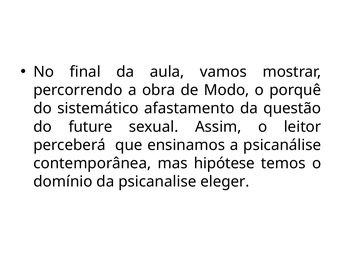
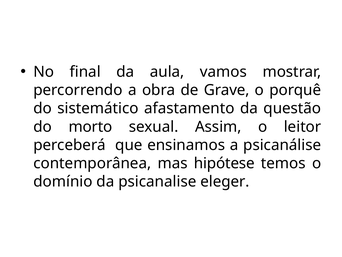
Modo: Modo -> Grave (227, 90)
future: future -> morto (90, 126)
